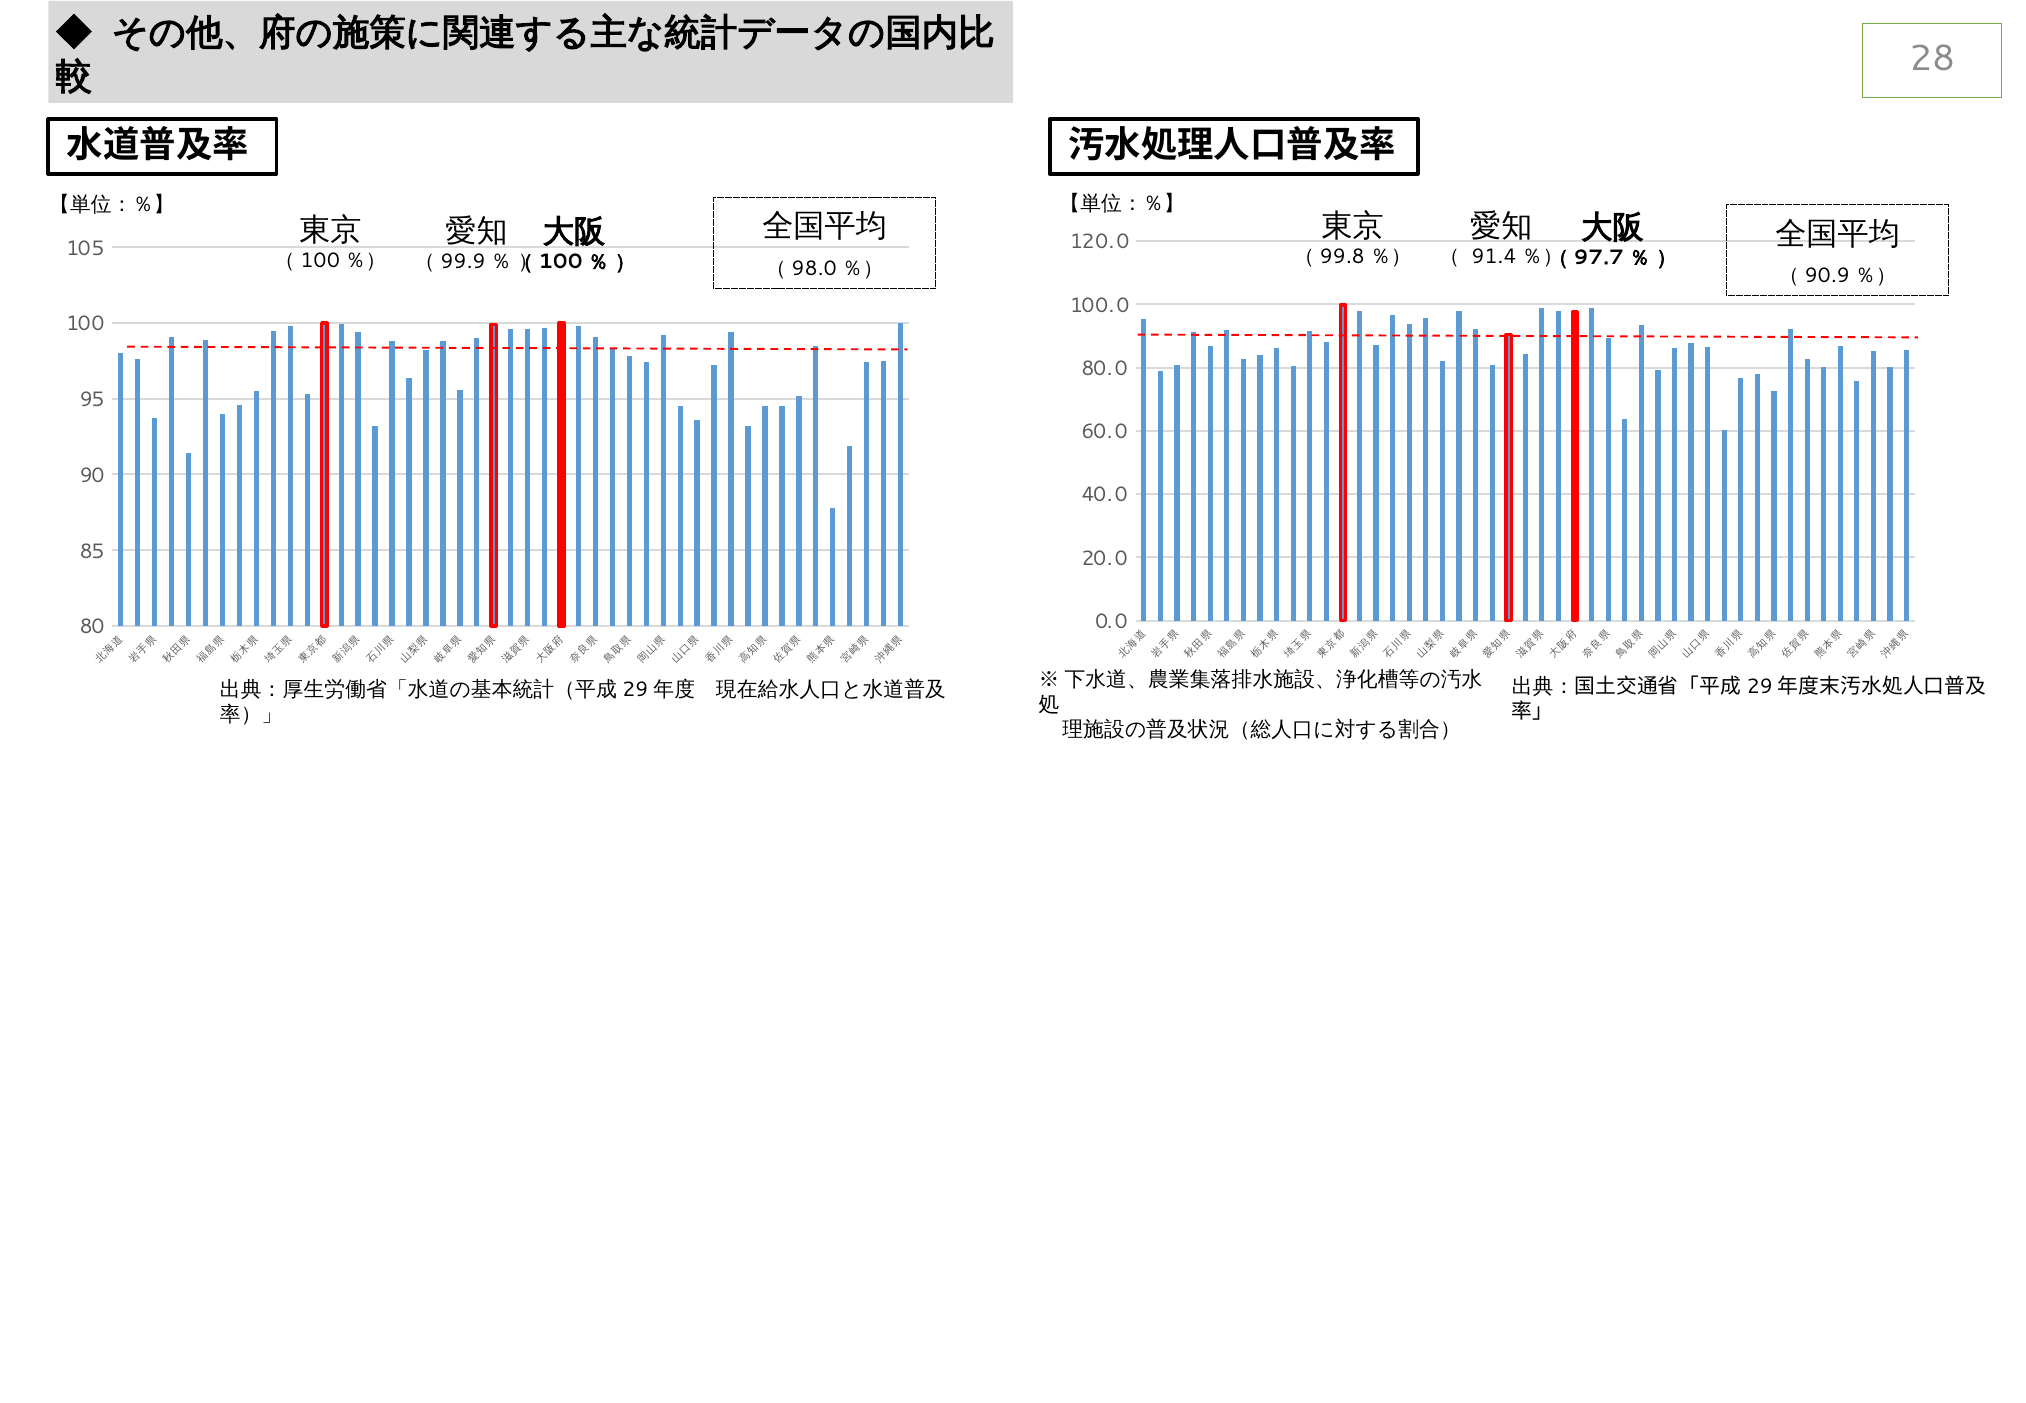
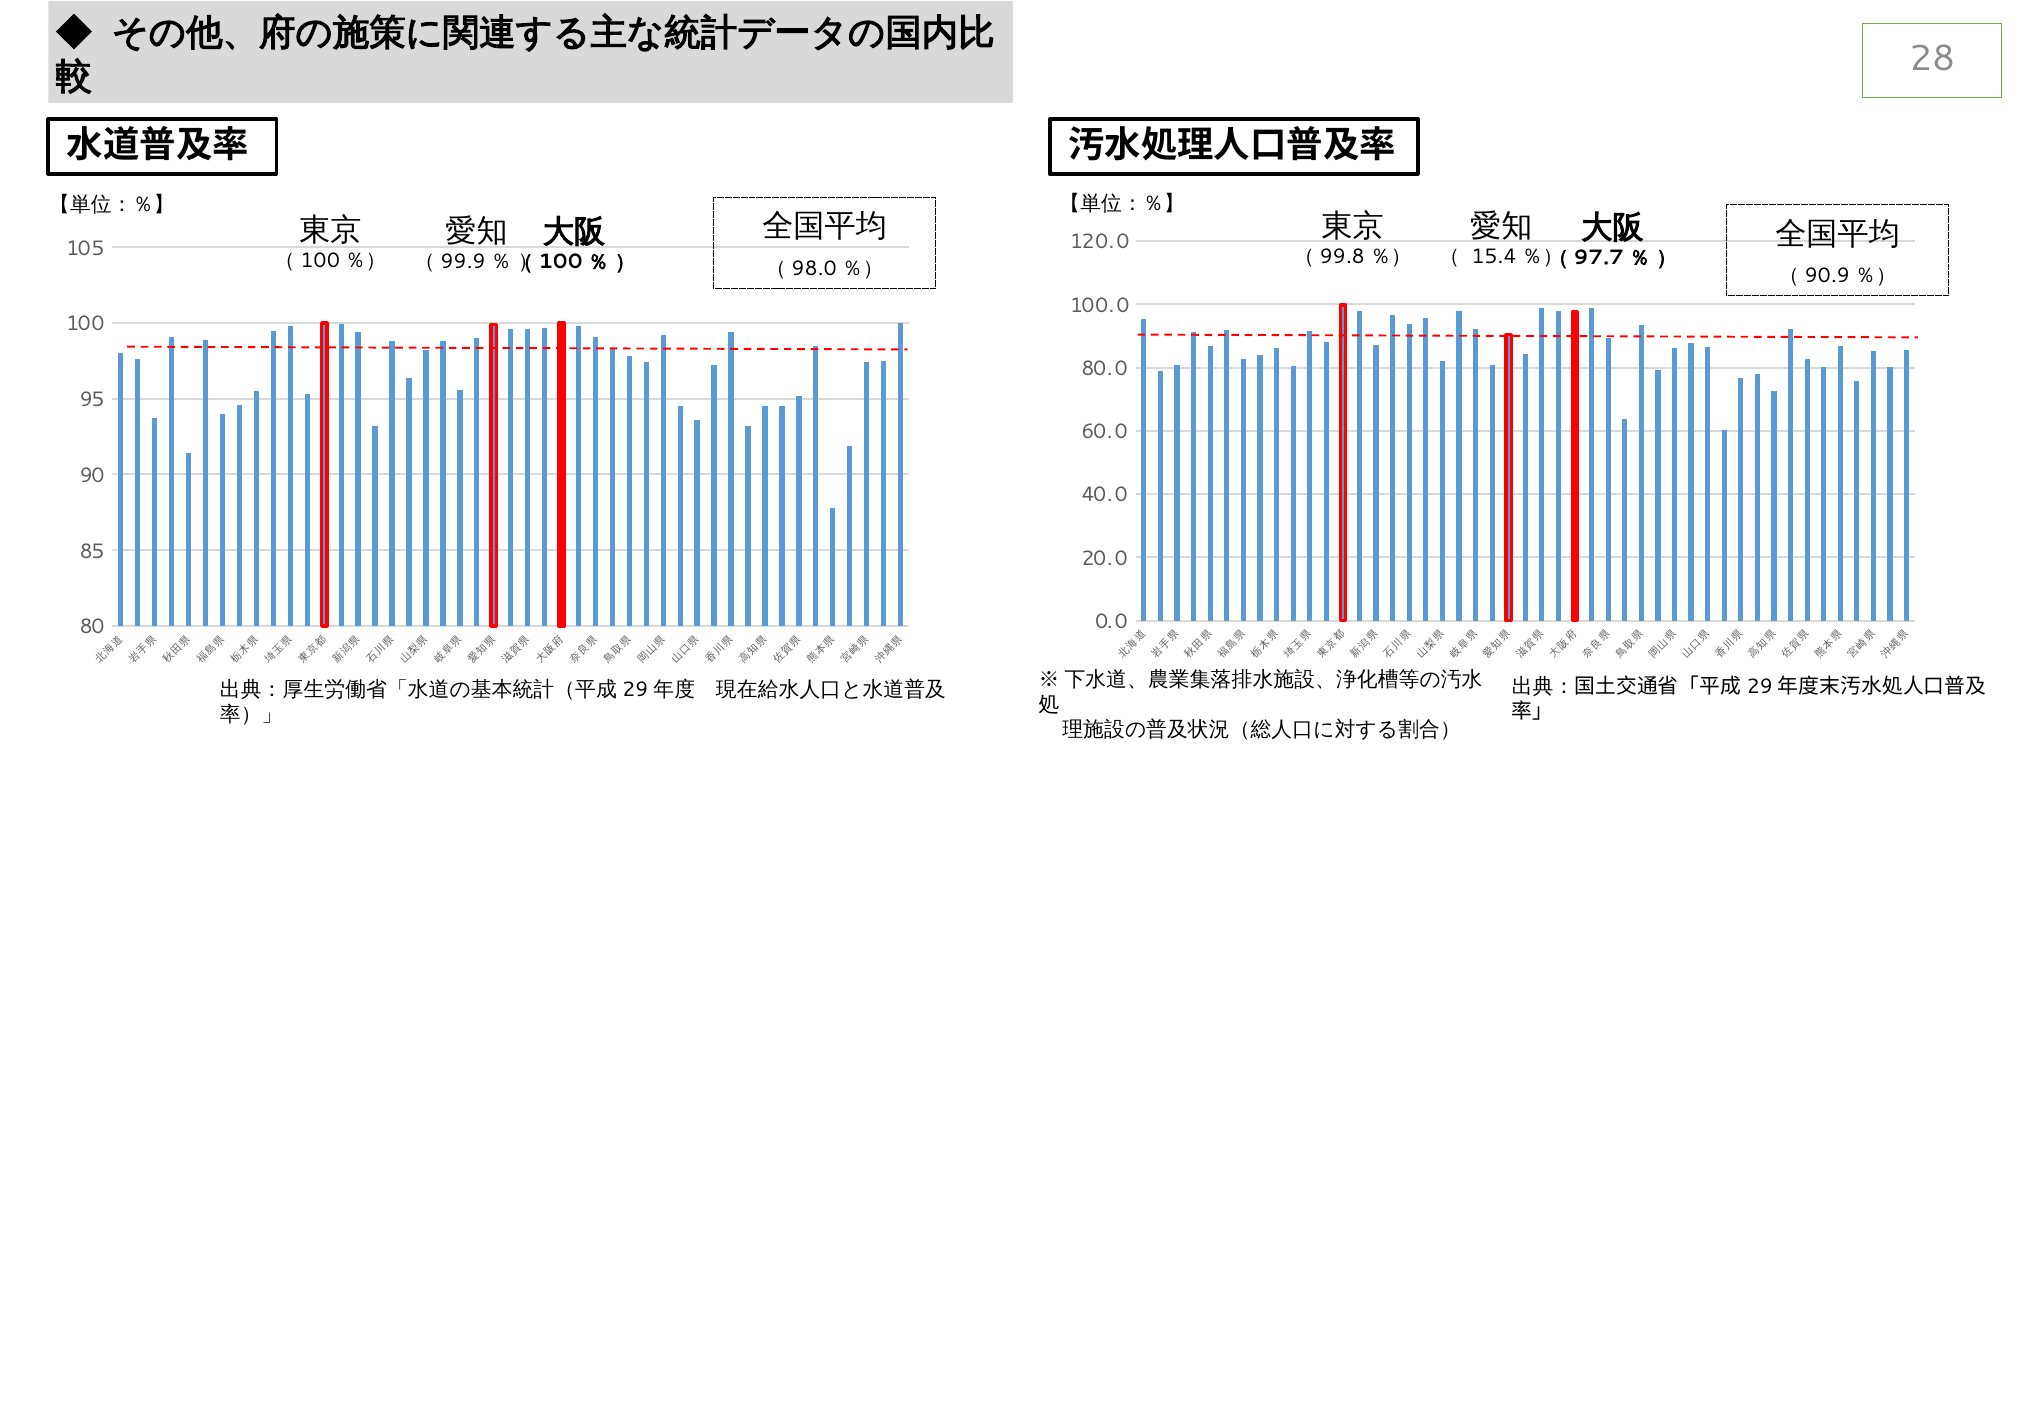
91.4: 91.4 -> 15.4 (1494, 257)
